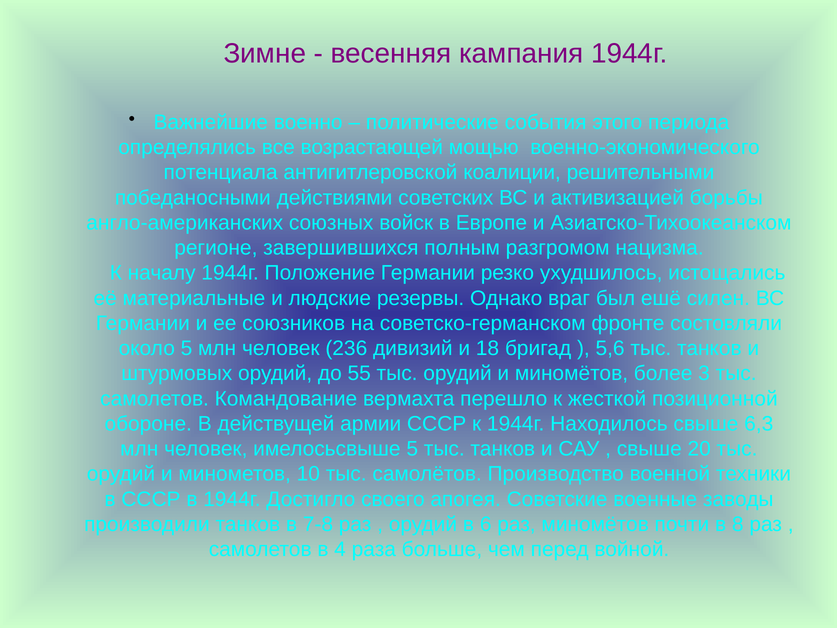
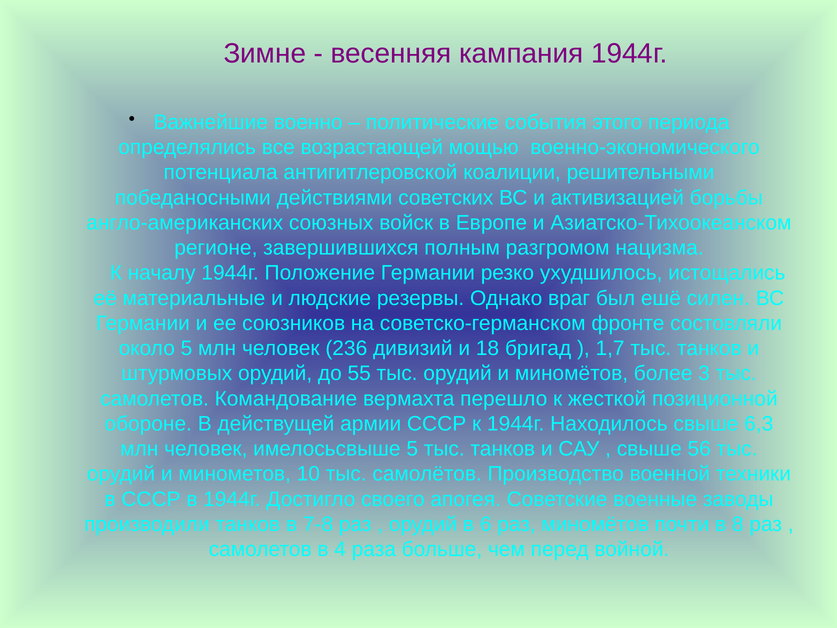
5,6: 5,6 -> 1,7 (610, 348)
20: 20 -> 56 (699, 449)
